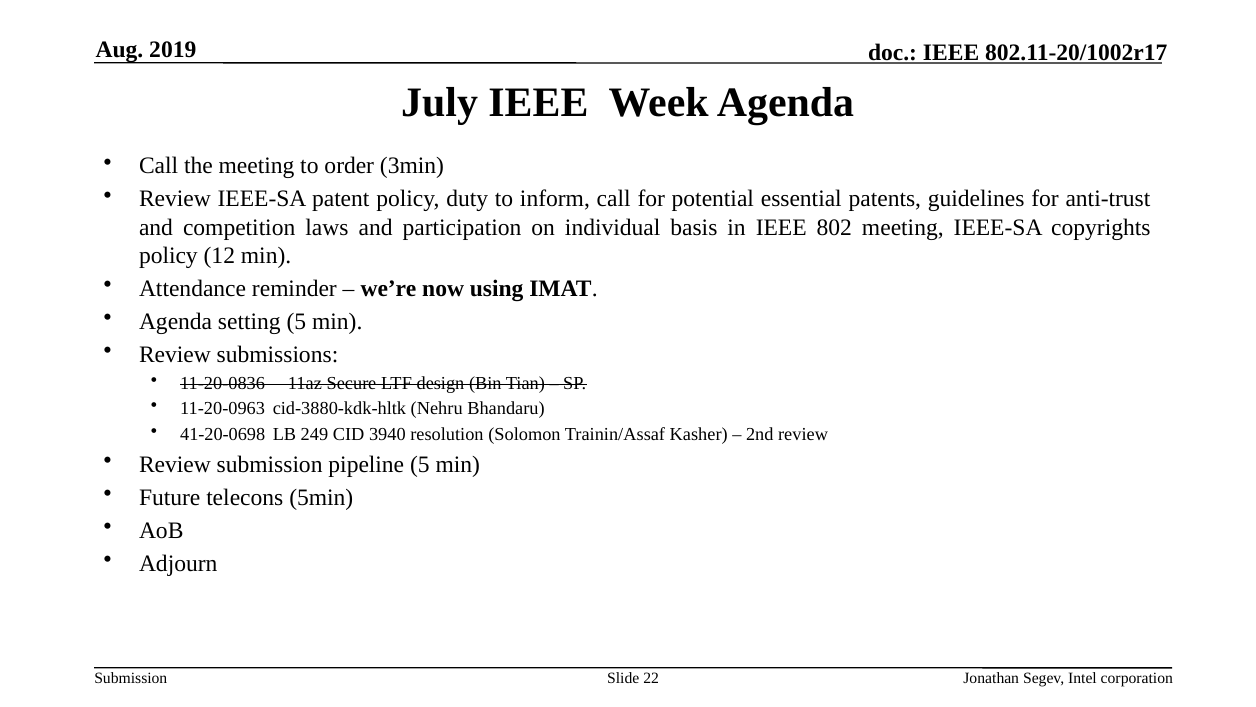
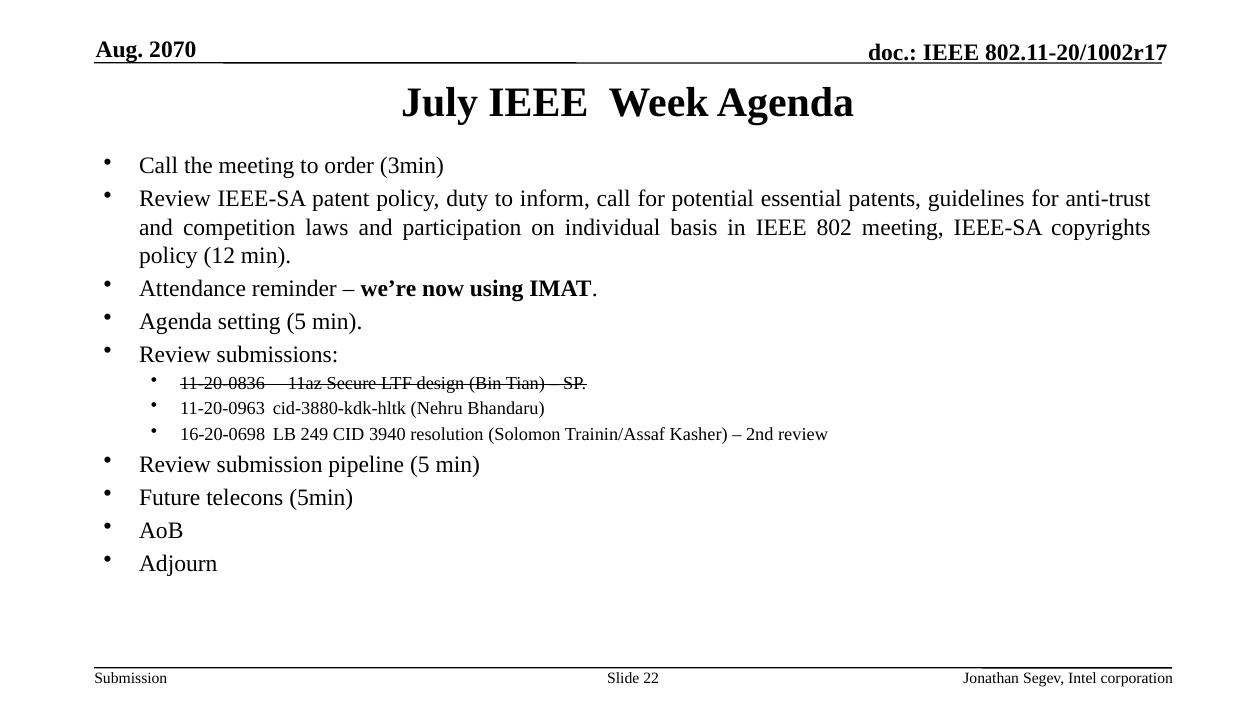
2019: 2019 -> 2070 (173, 50)
41-20-0698: 41-20-0698 -> 16-20-0698 (223, 434)
